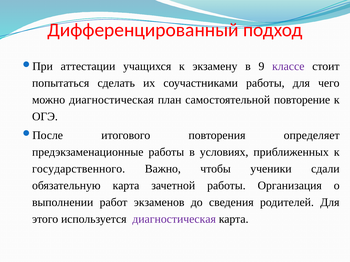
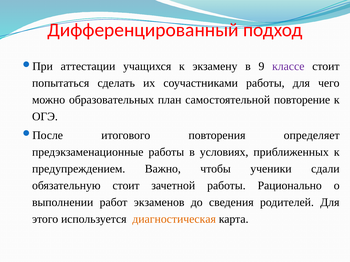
можно диагностическая: диагностическая -> образовательных (112, 100)
государственного: государственного -> предупреждением (79, 169)
обязательную карта: карта -> стоит (126, 186)
Организация: Организация -> Рационально (290, 186)
диагностическая colour: purple -> orange (174, 219)
